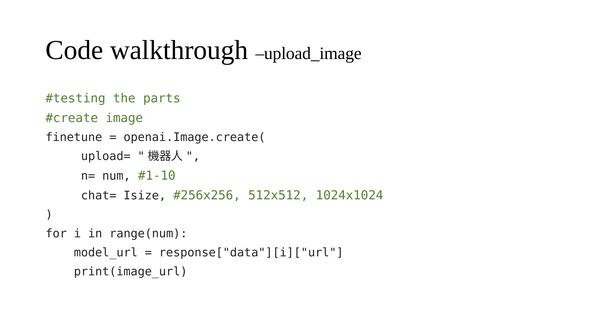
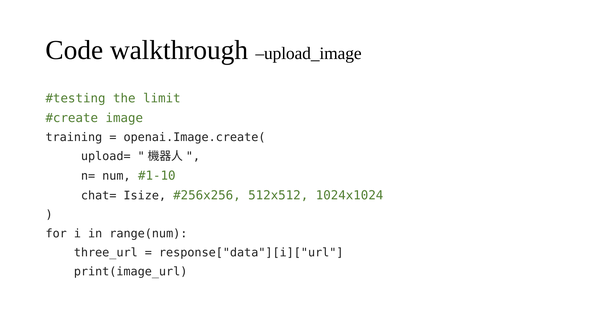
parts: parts -> limit (162, 98)
finetune: finetune -> training (74, 137)
model_url: model_url -> three_url (106, 252)
